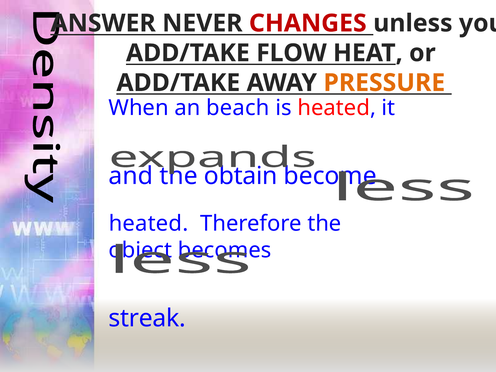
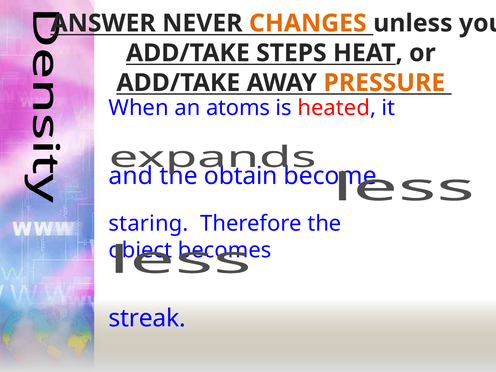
CHANGES colour: red -> orange (308, 23)
FLOW: FLOW -> STEPS (291, 53)
beach: beach -> atoms (238, 108)
heated: heated -> staring (149, 224)
